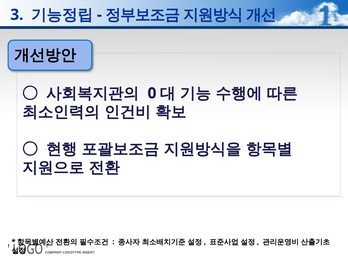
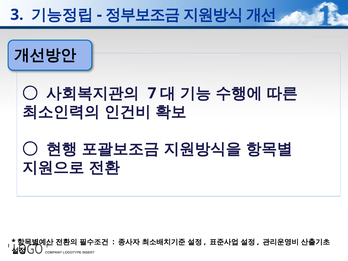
0: 0 -> 7 (152, 93)
